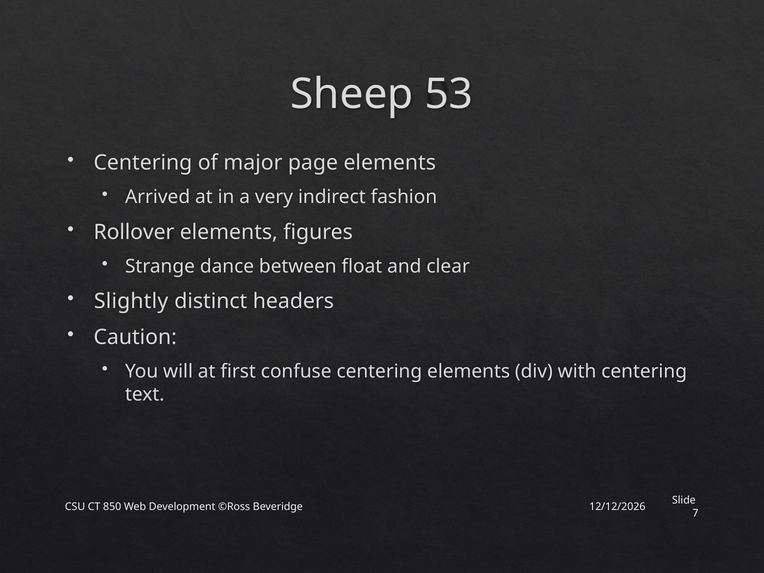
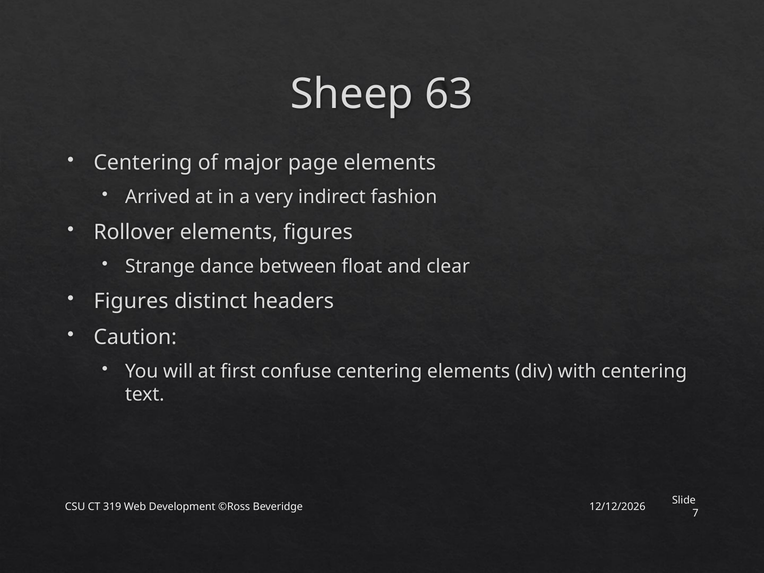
53: 53 -> 63 (449, 94)
Slightly: Slightly -> Figures (131, 301)
850: 850 -> 319 (112, 507)
